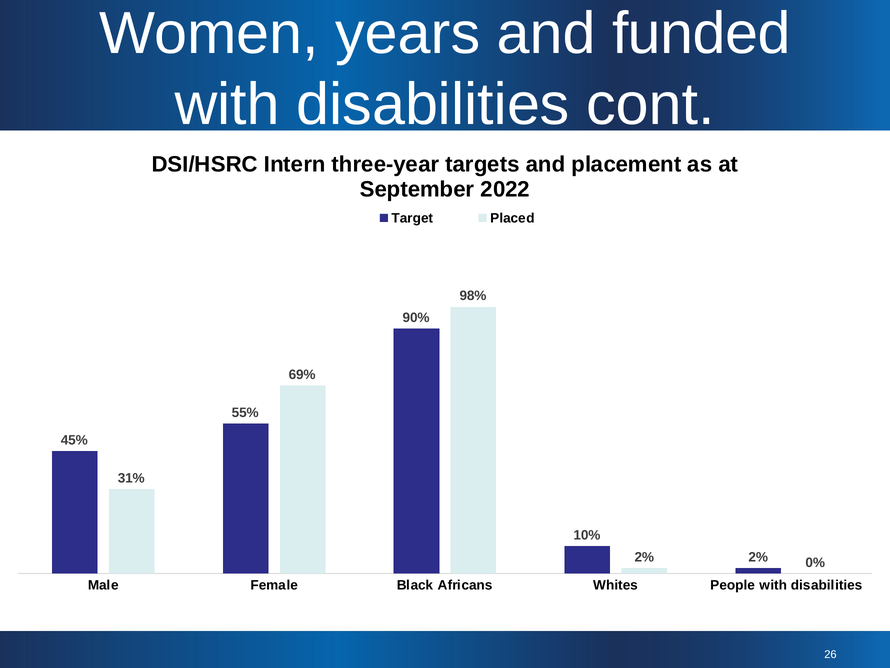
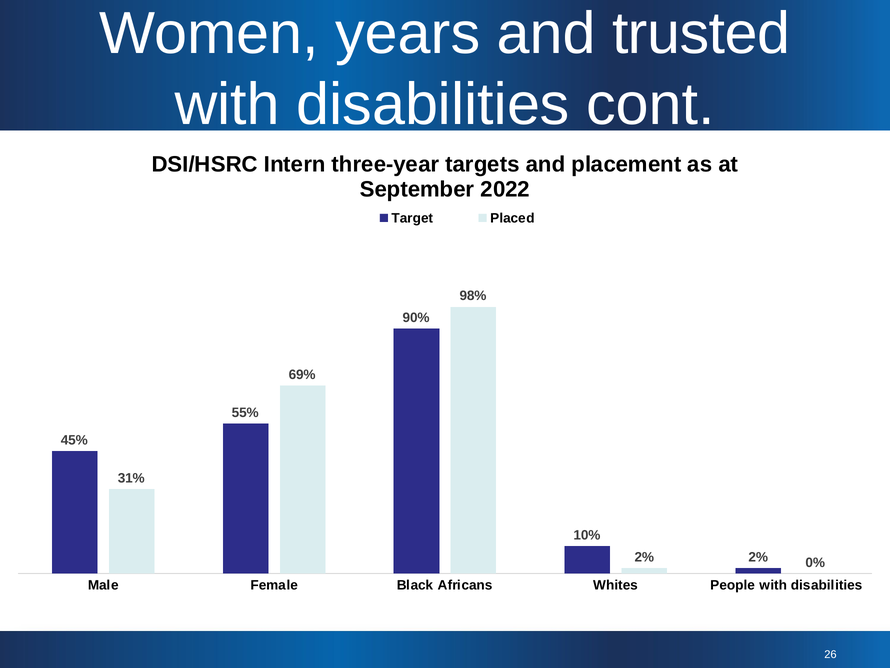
funded: funded -> trusted (701, 34)
